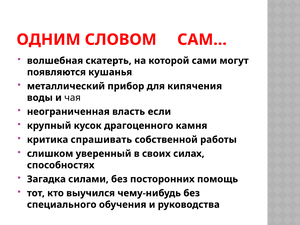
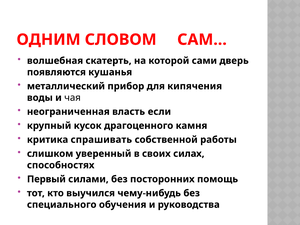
могут: могут -> дверь (234, 61)
Загадка: Загадка -> Первый (46, 179)
